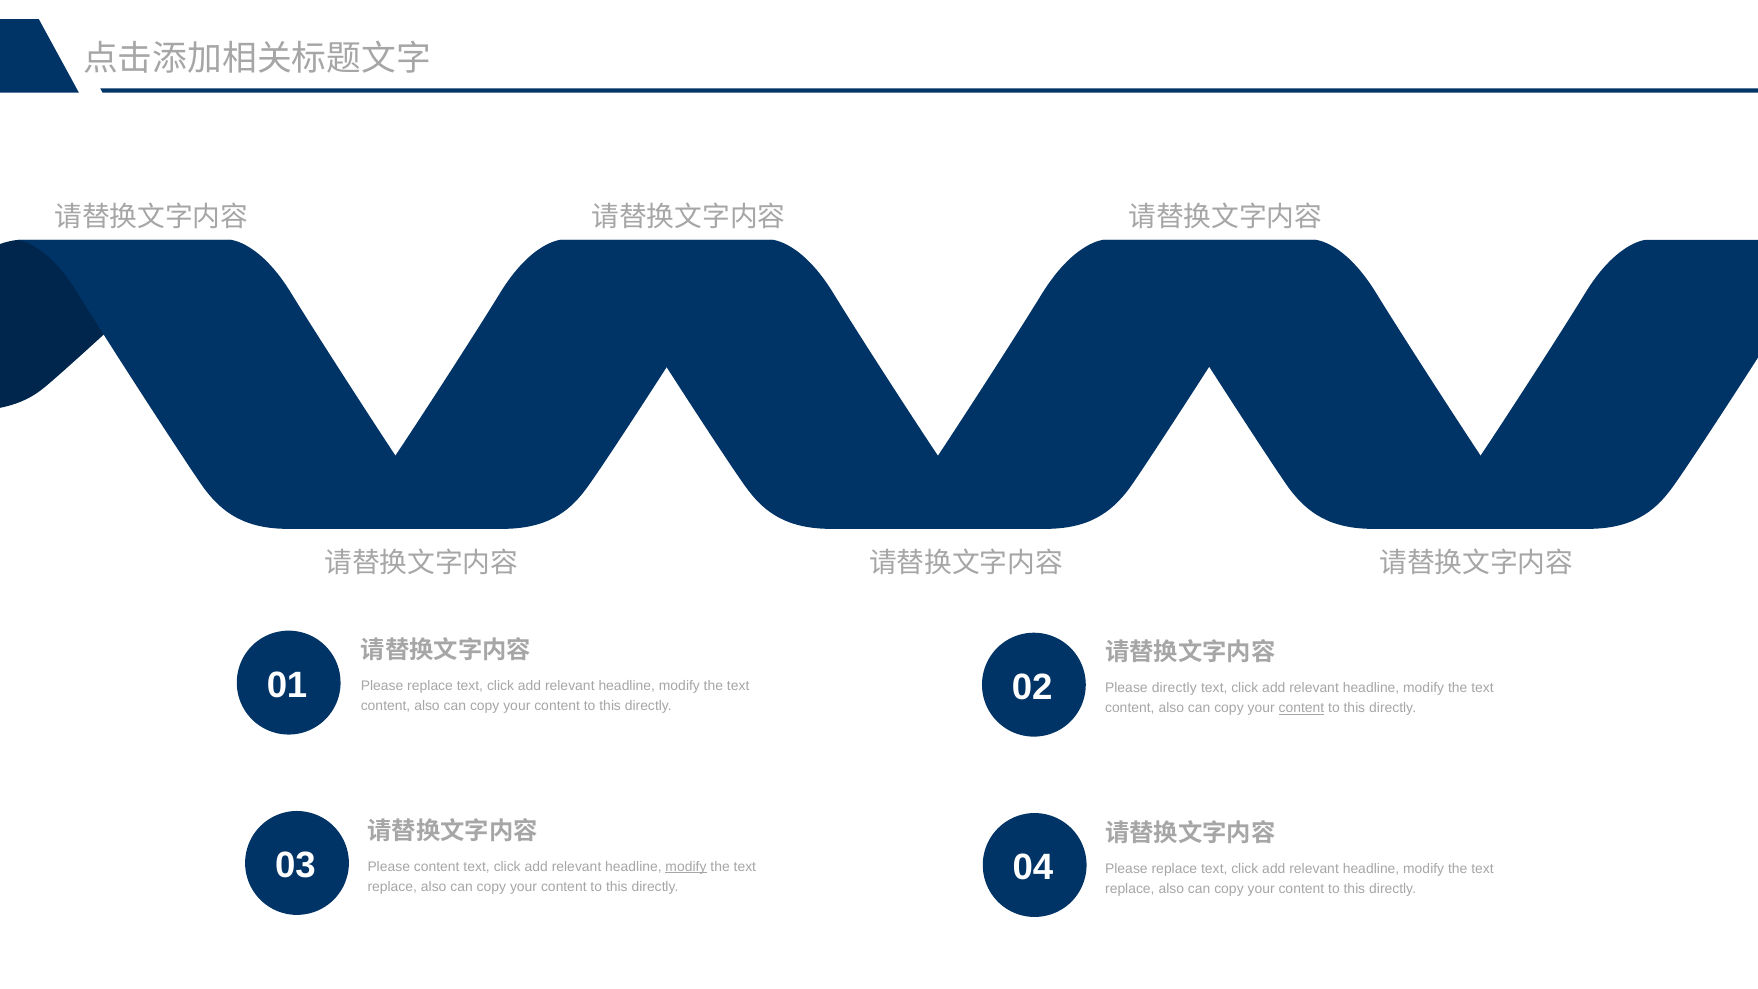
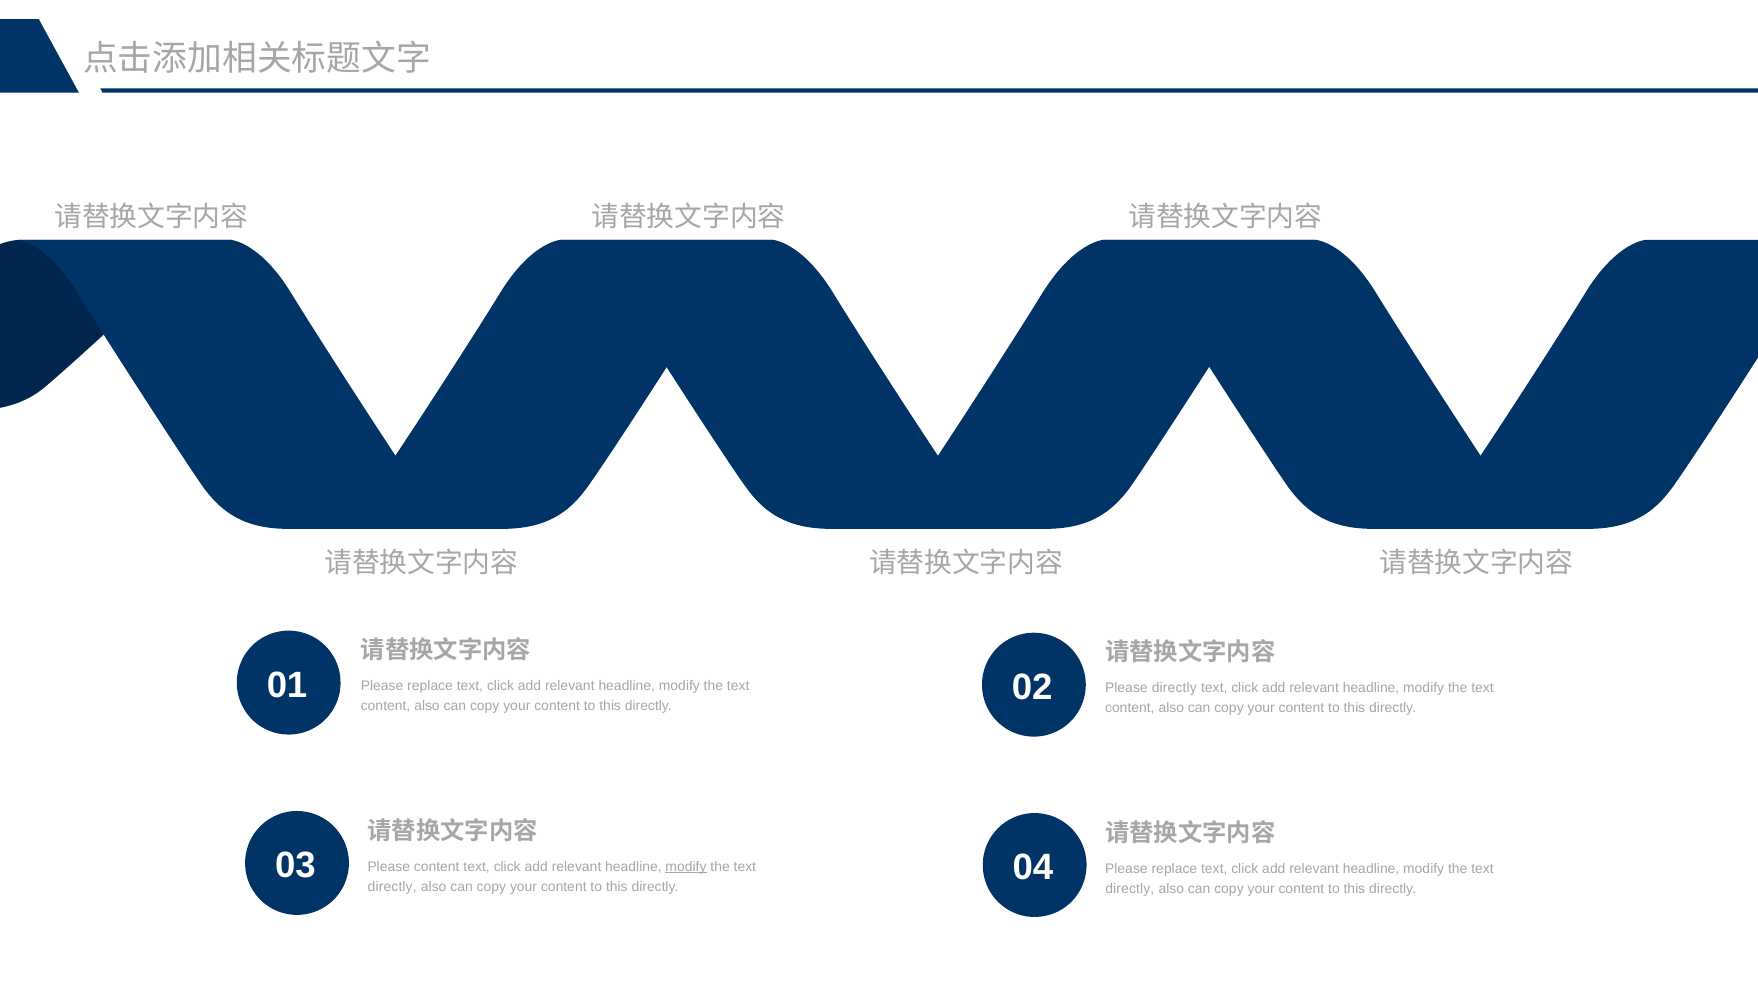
content underline: present -> none (1301, 708)
replace: replace -> directly (392, 886)
replace: replace -> directly (1130, 888)
